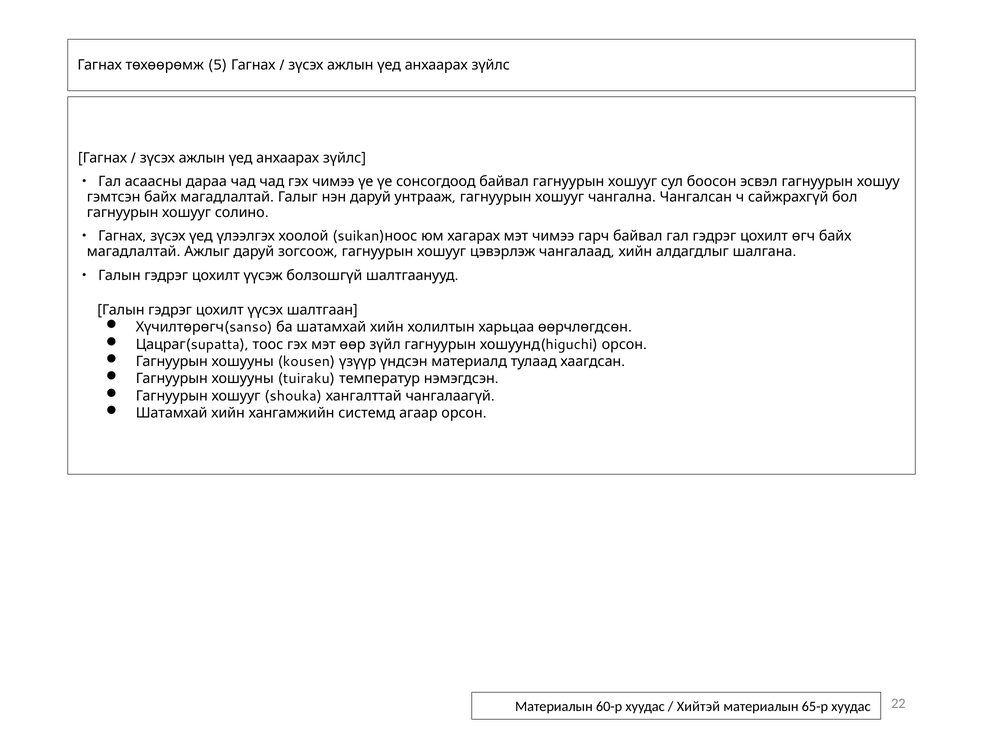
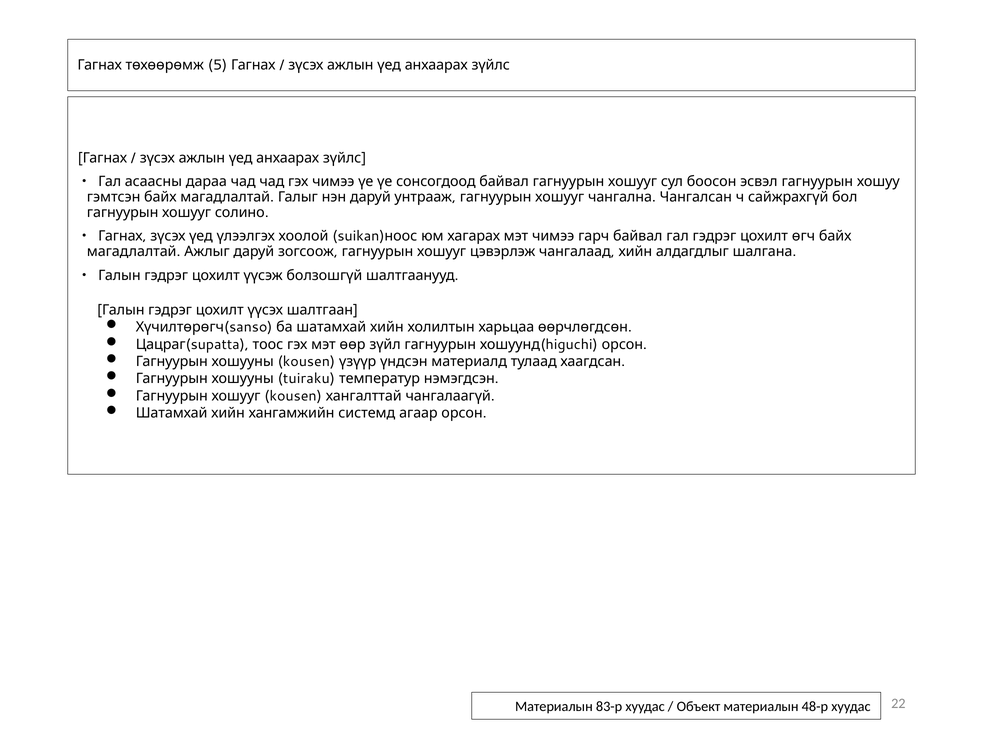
хошууг shouka: shouka -> kousen (293, 396)
60-р: 60-р -> 83-р (609, 707)
Хийтэй: Хийтэй -> Объект (699, 707)
65-р: 65-р -> 48-р (815, 707)
